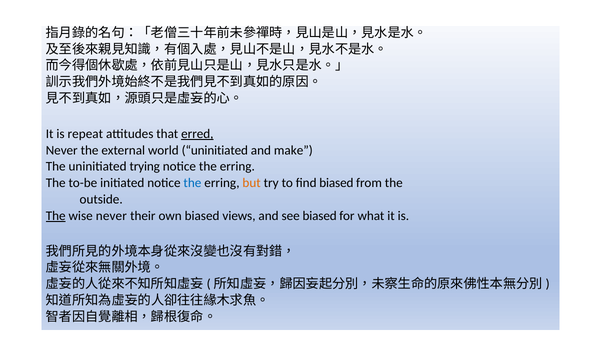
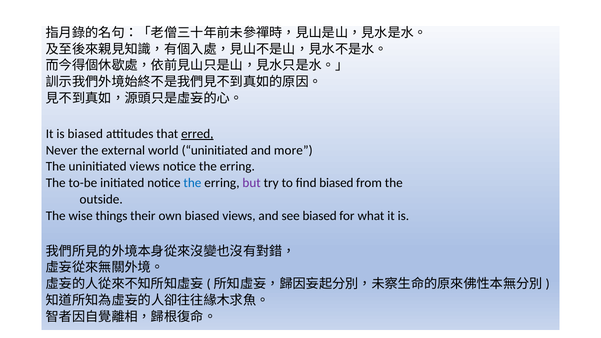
is repeat: repeat -> biased (85, 134)
make: make -> more (293, 150)
uninitiated trying: trying -> views (145, 167)
but colour: orange -> purple (252, 183)
The underline: present -> none (56, 216)
wise never: never -> things (111, 216)
